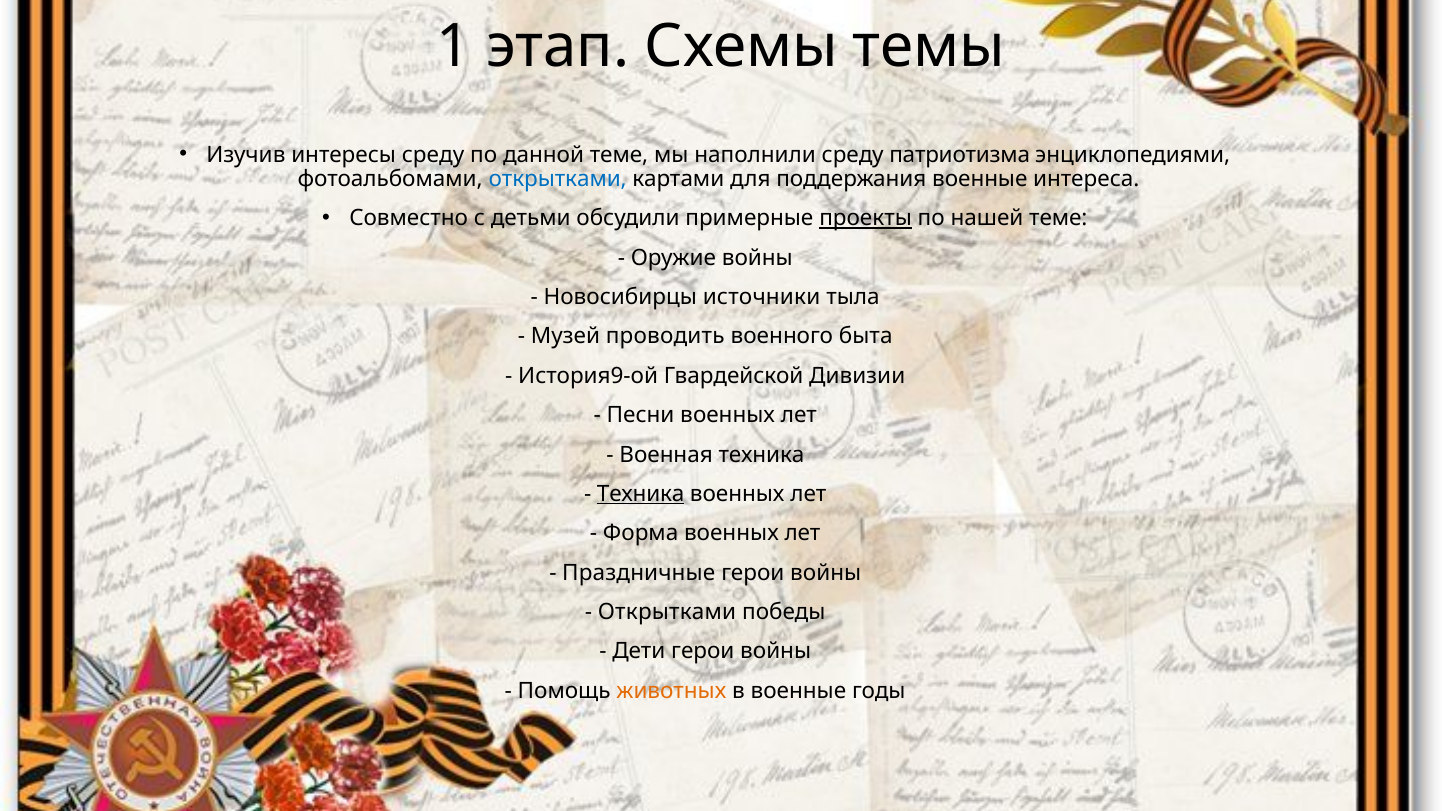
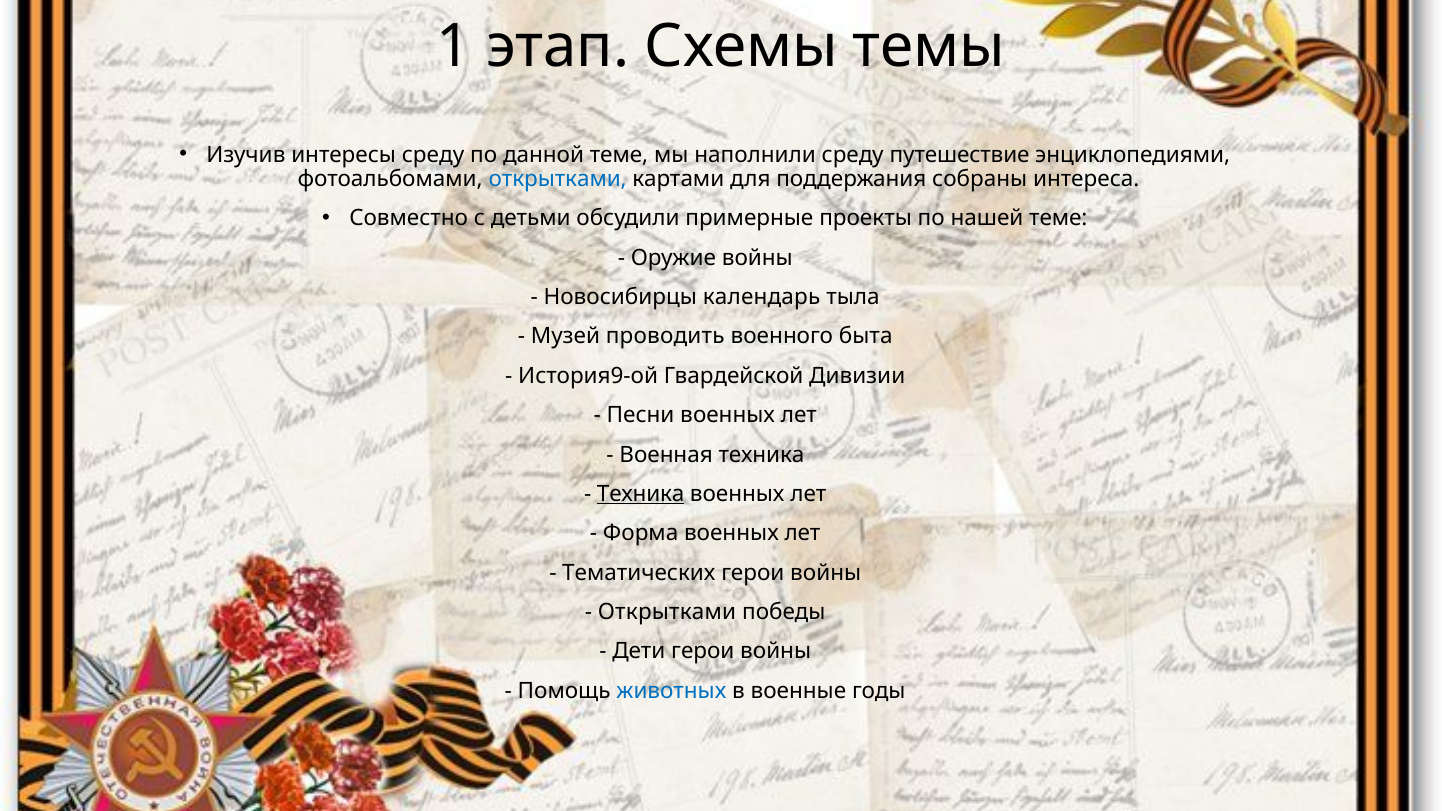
патриотизма: патриотизма -> путешествие (960, 155)
поддержания военные: военные -> собраны (980, 179)
проекты underline: present -> none (866, 218)
источники: источники -> календарь (762, 297)
Праздничные: Праздничные -> Тематических (639, 573)
животных colour: orange -> blue (671, 691)
